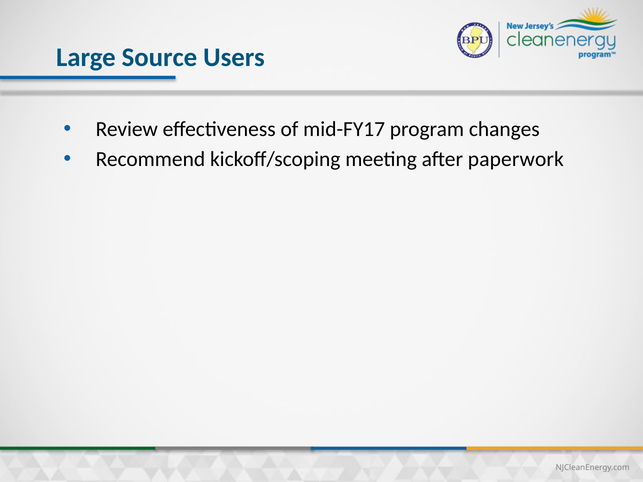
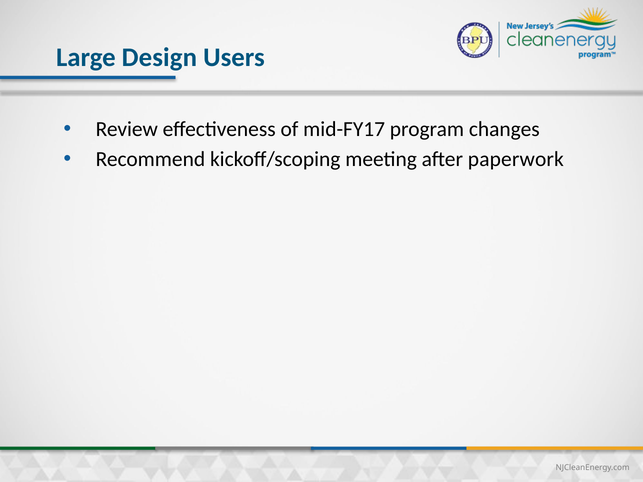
Source: Source -> Design (159, 58)
